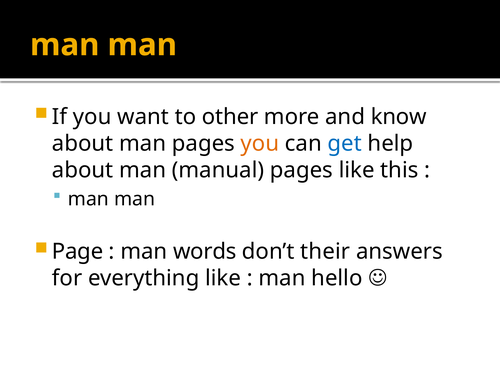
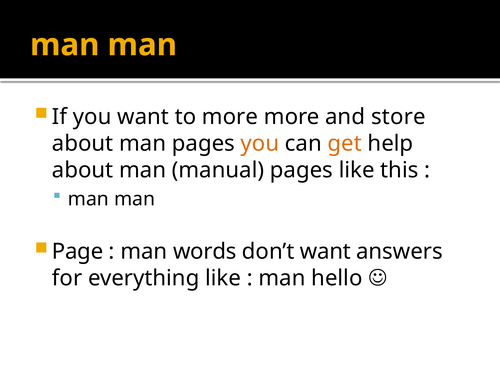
to other: other -> more (230, 117)
know: know -> store (398, 117)
get colour: blue -> orange (345, 144)
don’t their: their -> want (325, 251)
